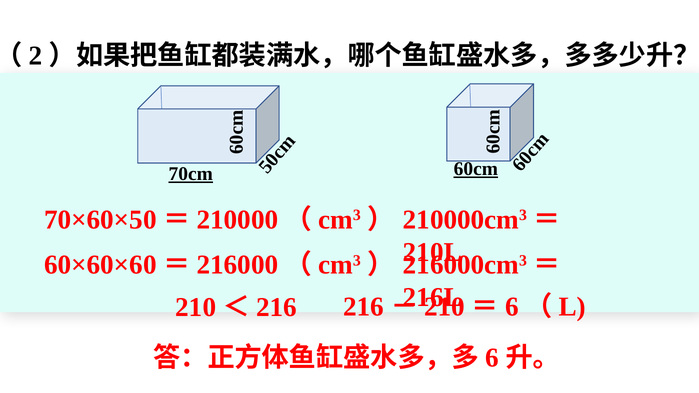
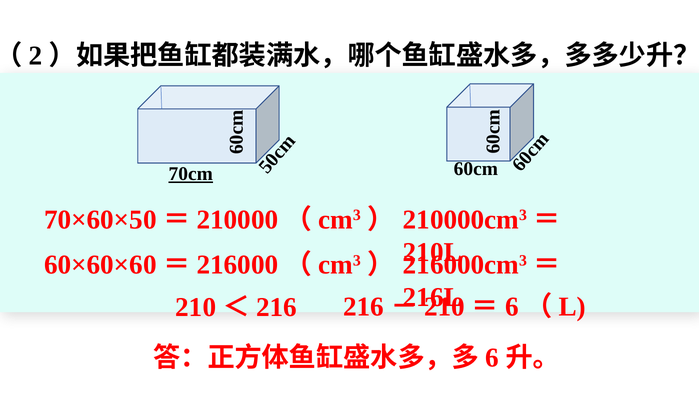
60cm underline: present -> none (476, 169)
